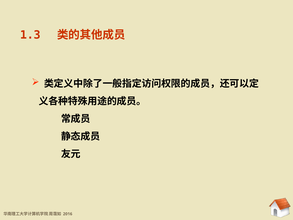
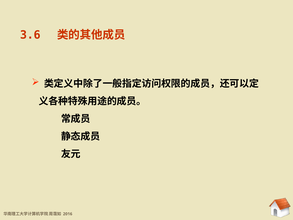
1.3: 1.3 -> 3.6 (30, 35)
